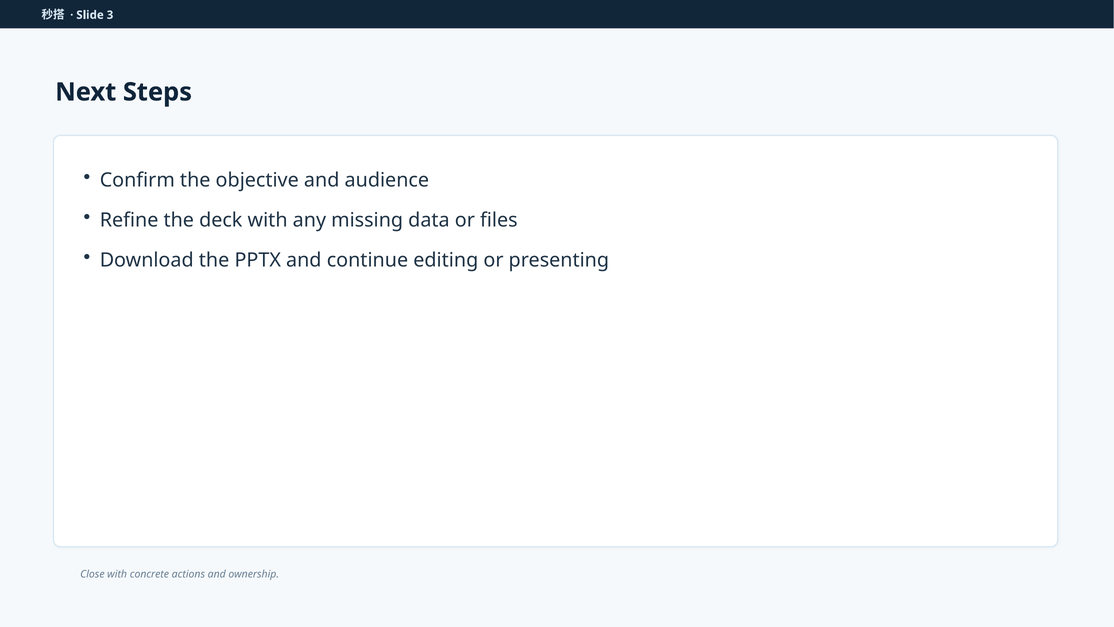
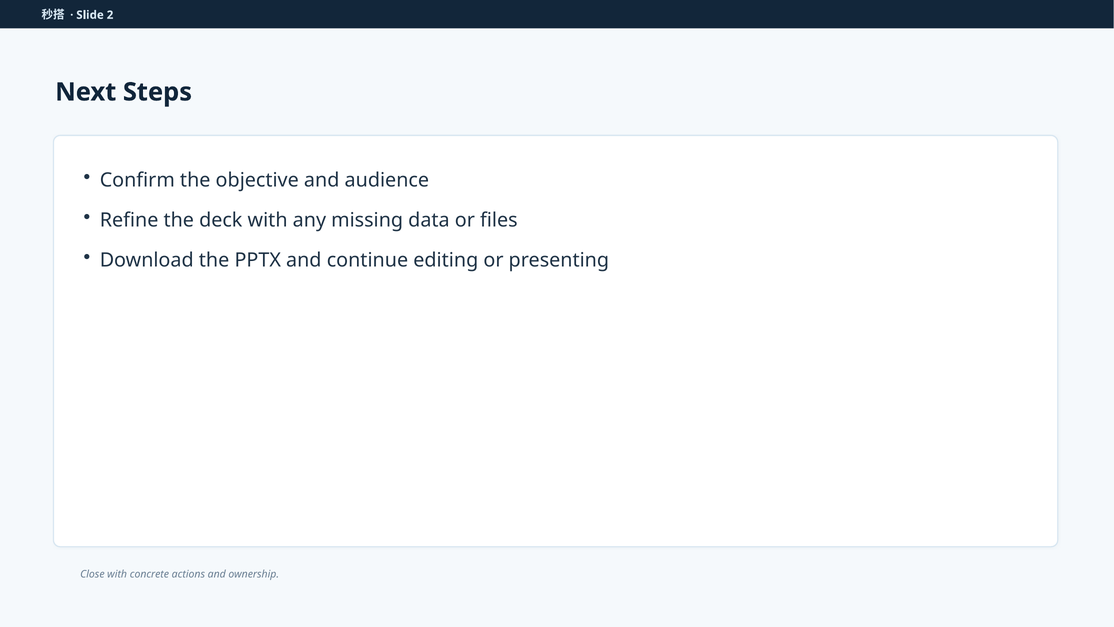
3: 3 -> 2 (110, 15)
